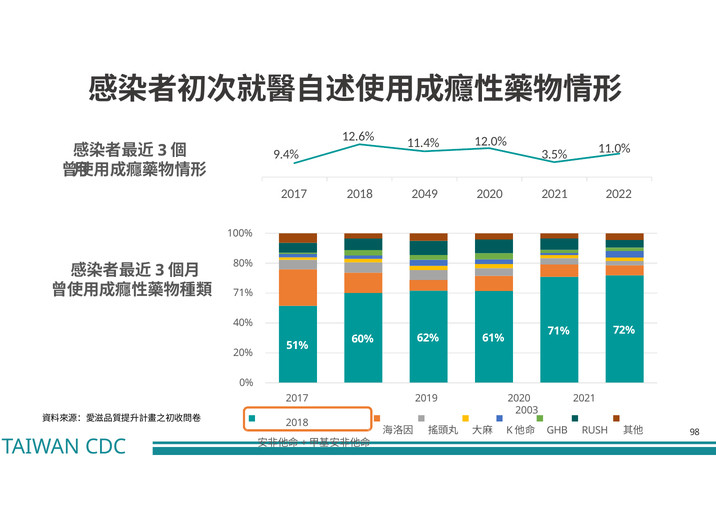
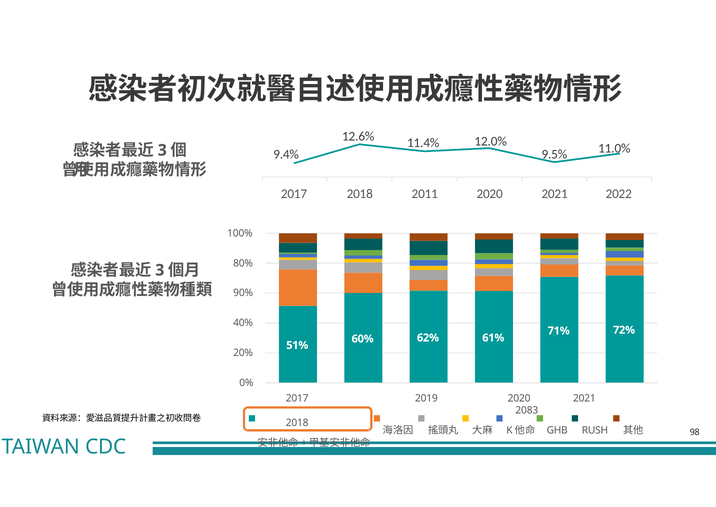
3.5%: 3.5% -> 9.5% (554, 154)
2049: 2049 -> 2011 (425, 194)
71%: 71% -> 90% (243, 293)
2003: 2003 -> 2083 (527, 410)
